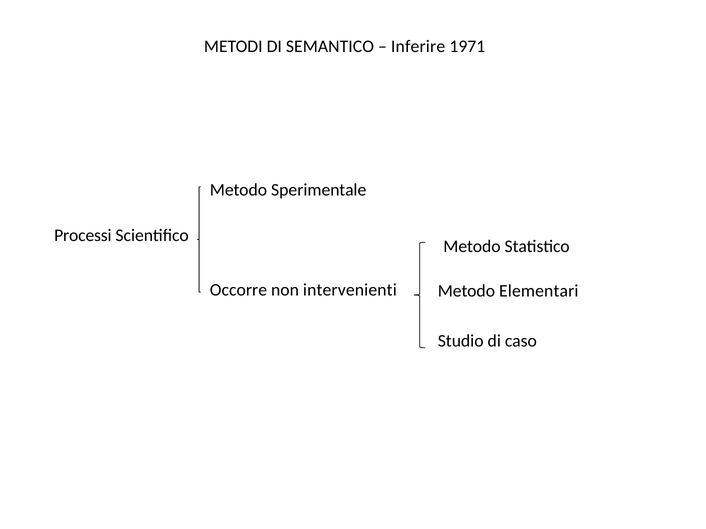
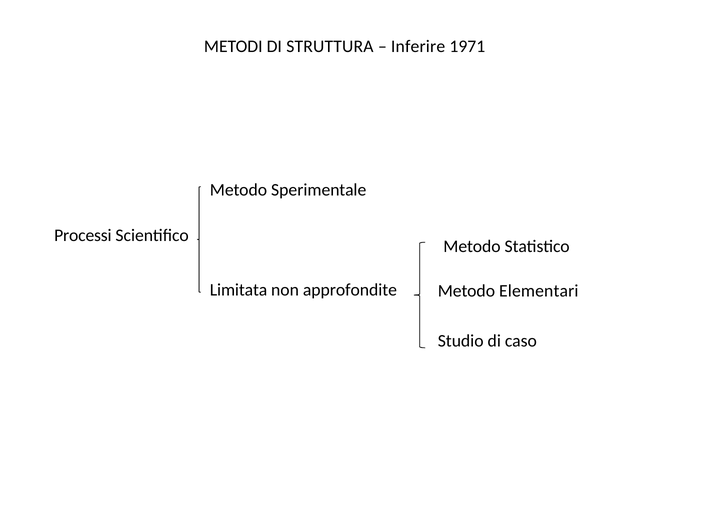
SEMANTICO: SEMANTICO -> STRUTTURA (330, 47)
Occorre: Occorre -> Limitata (239, 290)
intervenienti: intervenienti -> approfondite (350, 290)
